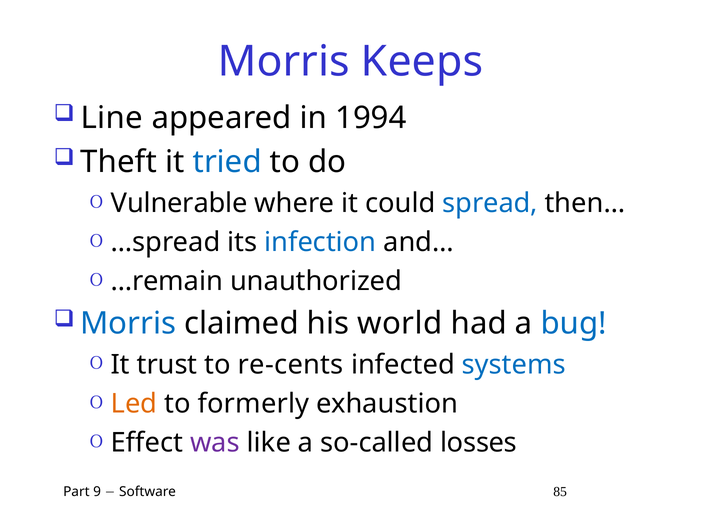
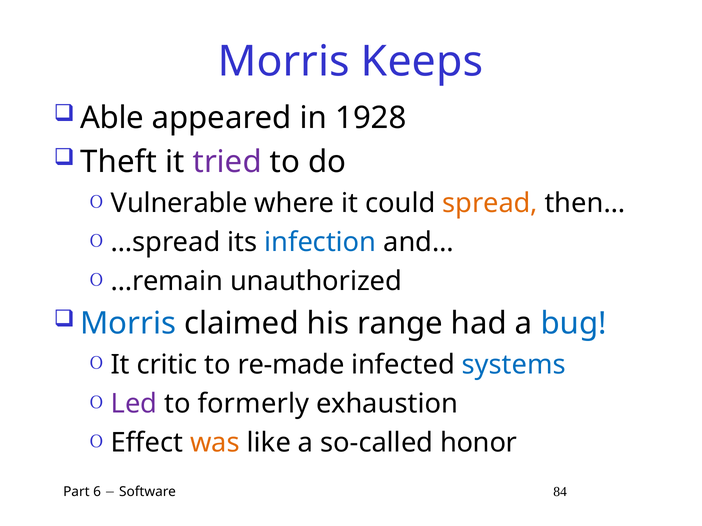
Line: Line -> Able (112, 118)
1994: 1994 -> 1928 (371, 118)
tried colour: blue -> purple (227, 162)
spread colour: blue -> orange (490, 203)
world: world -> range (400, 324)
trust: trust -> critic (167, 365)
re-cents: re-cents -> re-made (291, 365)
Led colour: orange -> purple (134, 404)
was colour: purple -> orange (215, 443)
losses: losses -> honor (479, 443)
9: 9 -> 6 (97, 492)
85: 85 -> 84 (560, 492)
